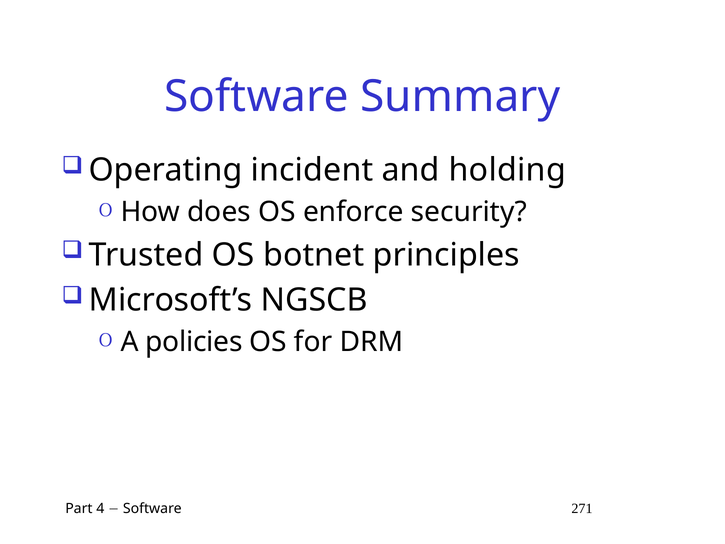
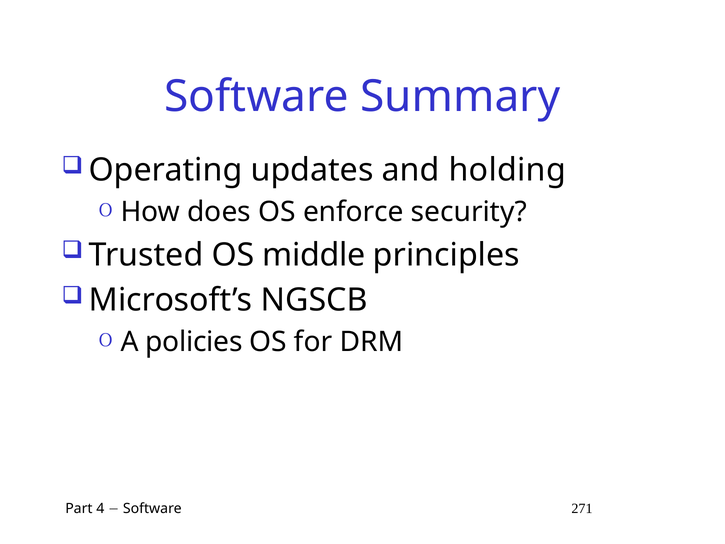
incident: incident -> updates (312, 170)
botnet: botnet -> middle (314, 255)
